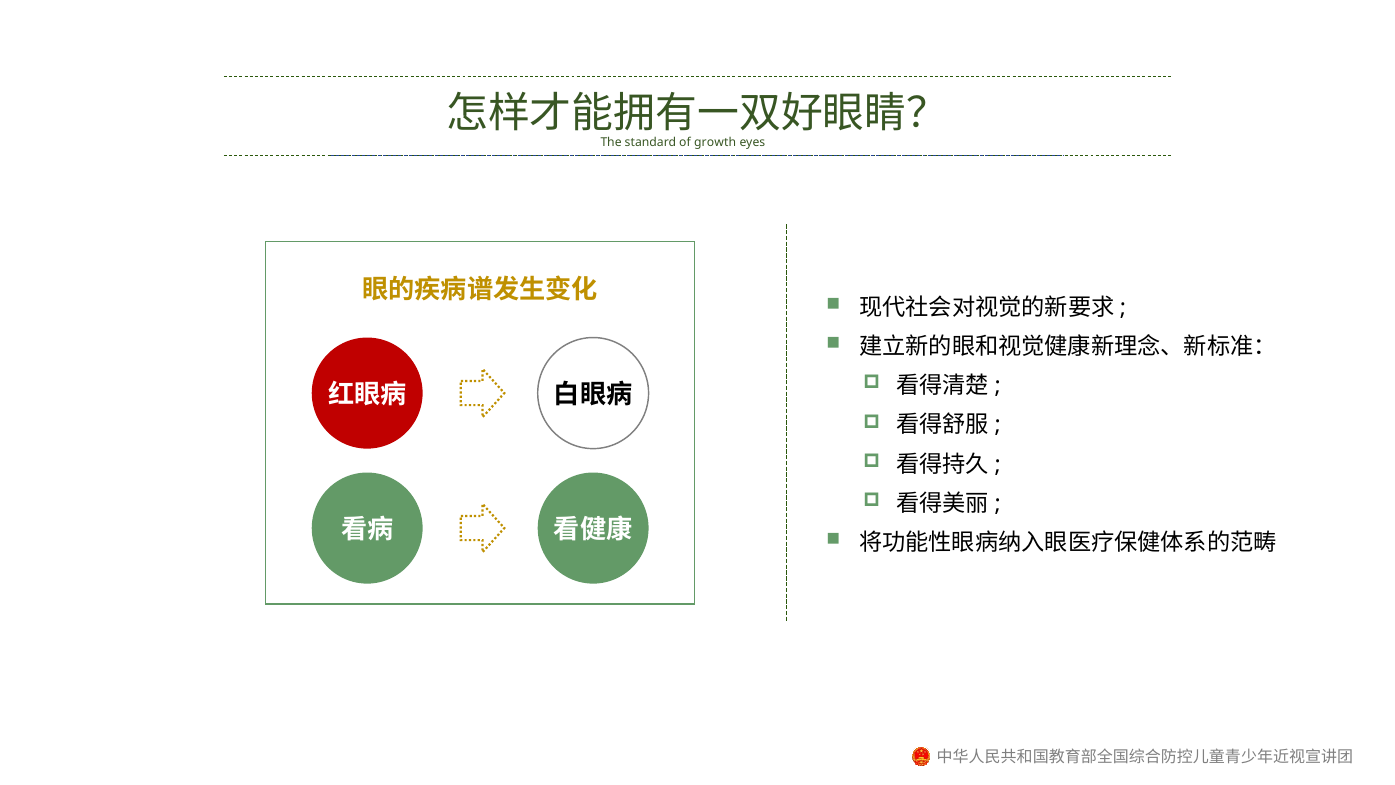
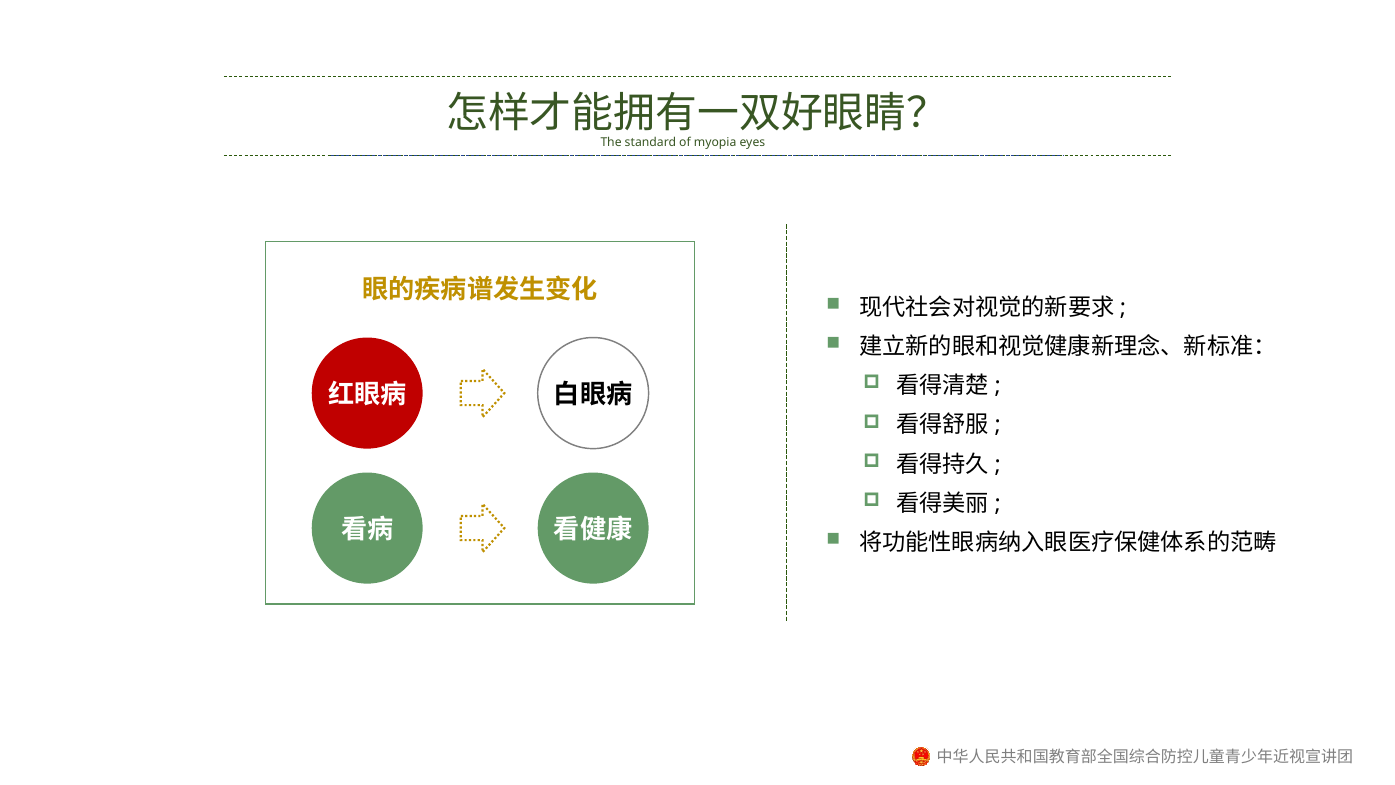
growth: growth -> myopia (715, 142)
